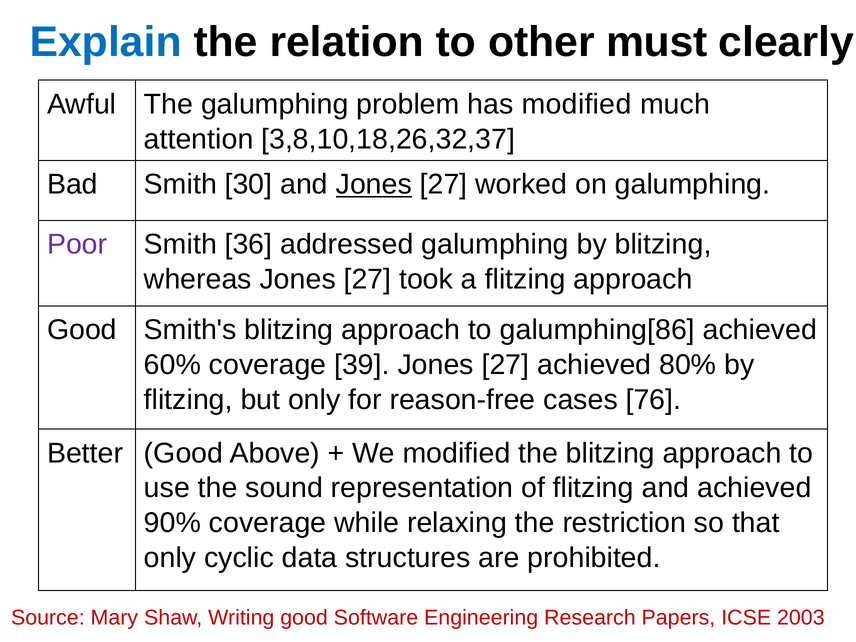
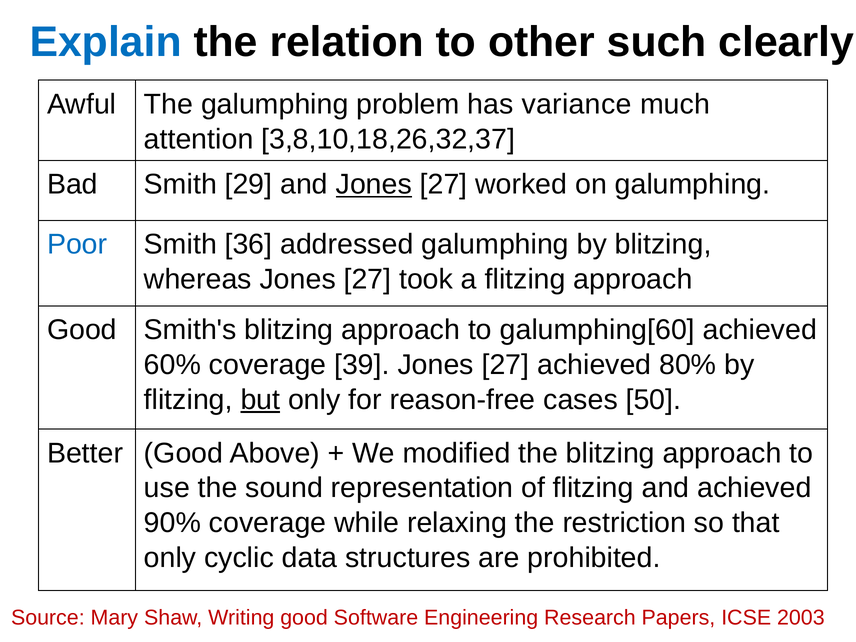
must: must -> such (657, 42)
has modified: modified -> variance (577, 104)
30: 30 -> 29 (248, 184)
Poor colour: purple -> blue (77, 244)
galumphing[86: galumphing[86 -> galumphing[60 (597, 330)
but underline: none -> present (260, 400)
76: 76 -> 50 (653, 400)
